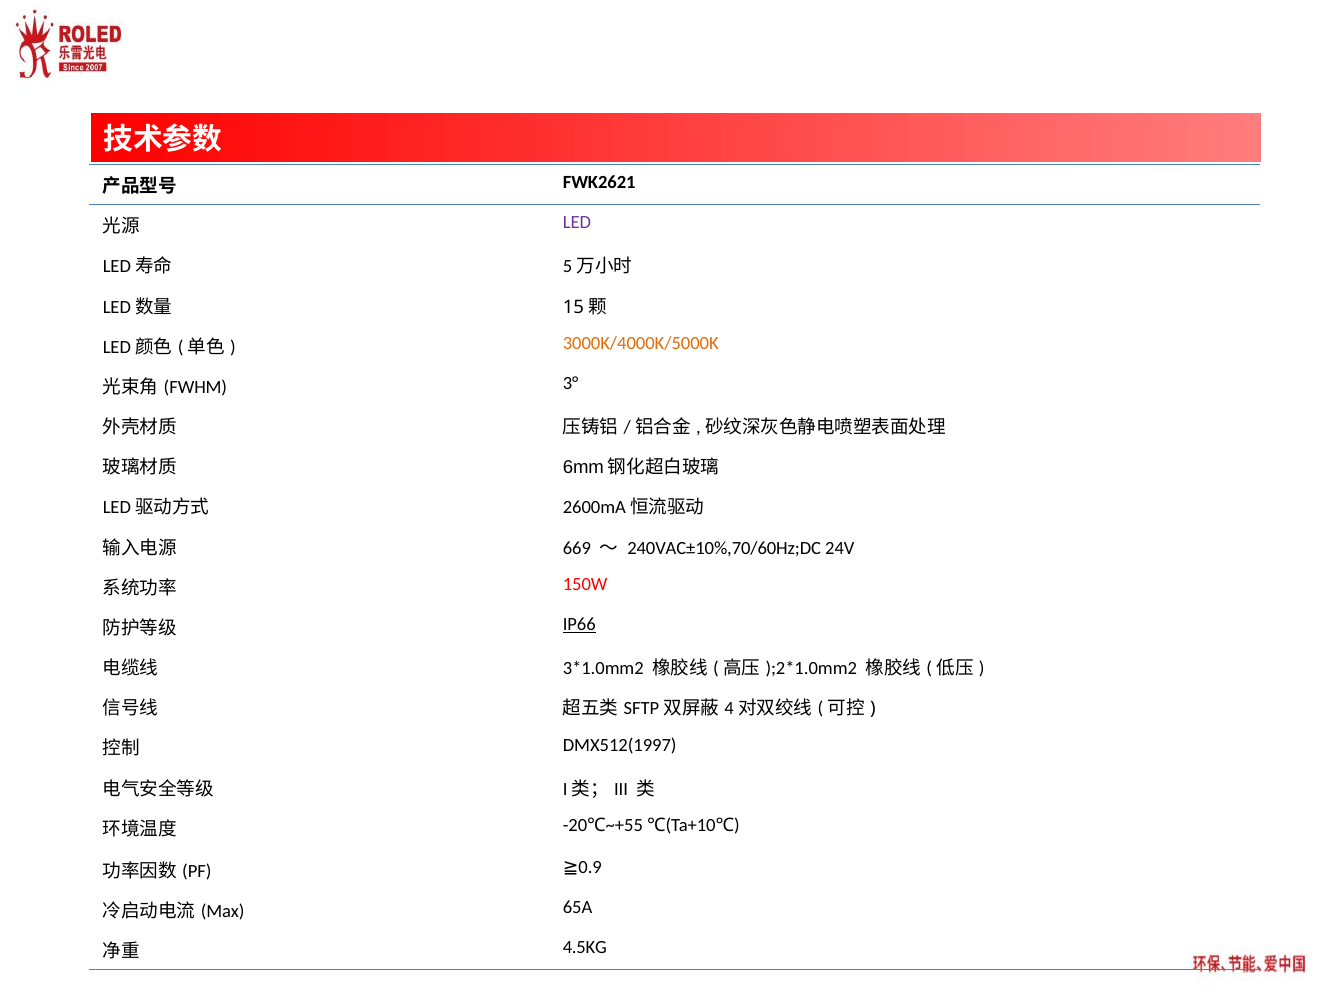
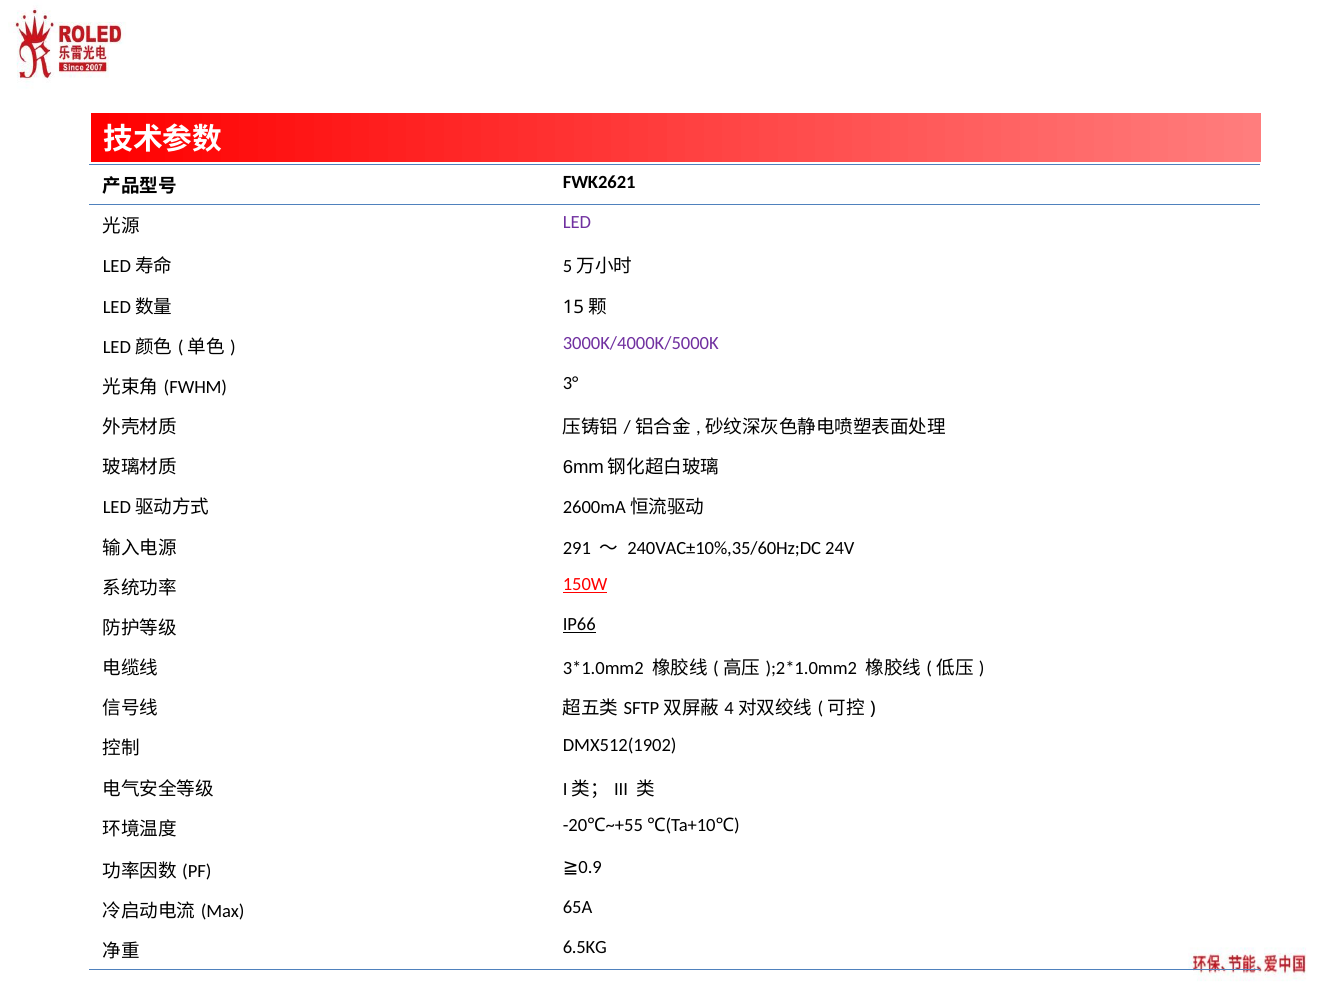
3000K/4000K/5000K colour: orange -> purple (641, 343)
669: 669 -> 291 (577, 548)
240VAC±10%,70/60Hz;DC: 240VAC±10%,70/60Hz;DC -> 240VAC±10%,35/60Hz;DC (724, 548)
150W underline: none -> present (585, 585)
DMX512(1997: DMX512(1997 -> DMX512(1902 (620, 745)
4.5KG: 4.5KG -> 6.5KG (585, 948)
